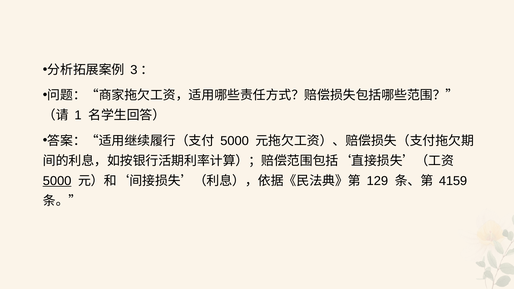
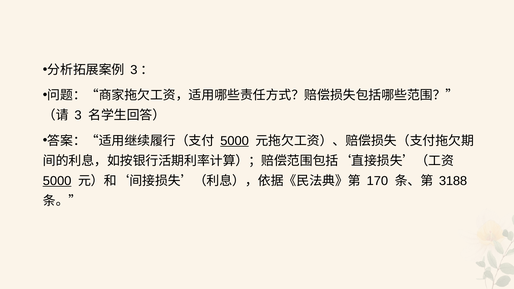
1: 1 -> 3 (78, 115)
5000 underline: none -> present (235, 141)
129: 129 -> 170 (377, 181)
4159: 4159 -> 3188 (453, 181)
